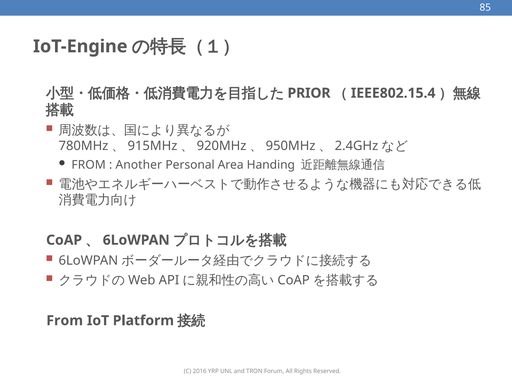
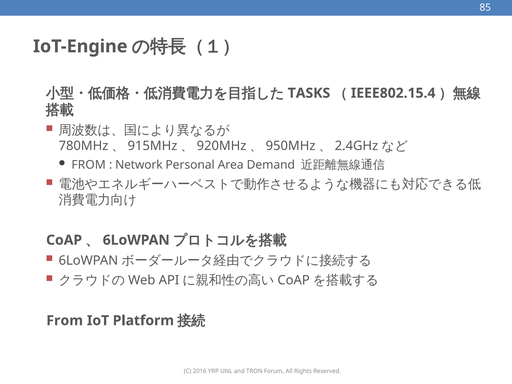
PRIOR: PRIOR -> TASKS (309, 93)
Another: Another -> Network (139, 165)
Handing: Handing -> Demand (271, 165)
